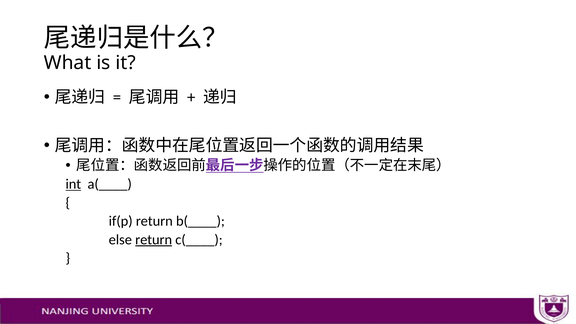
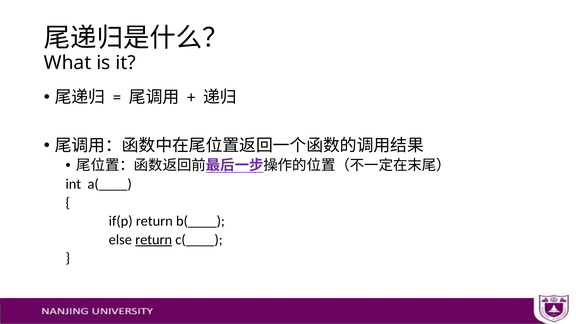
int underline: present -> none (73, 184)
